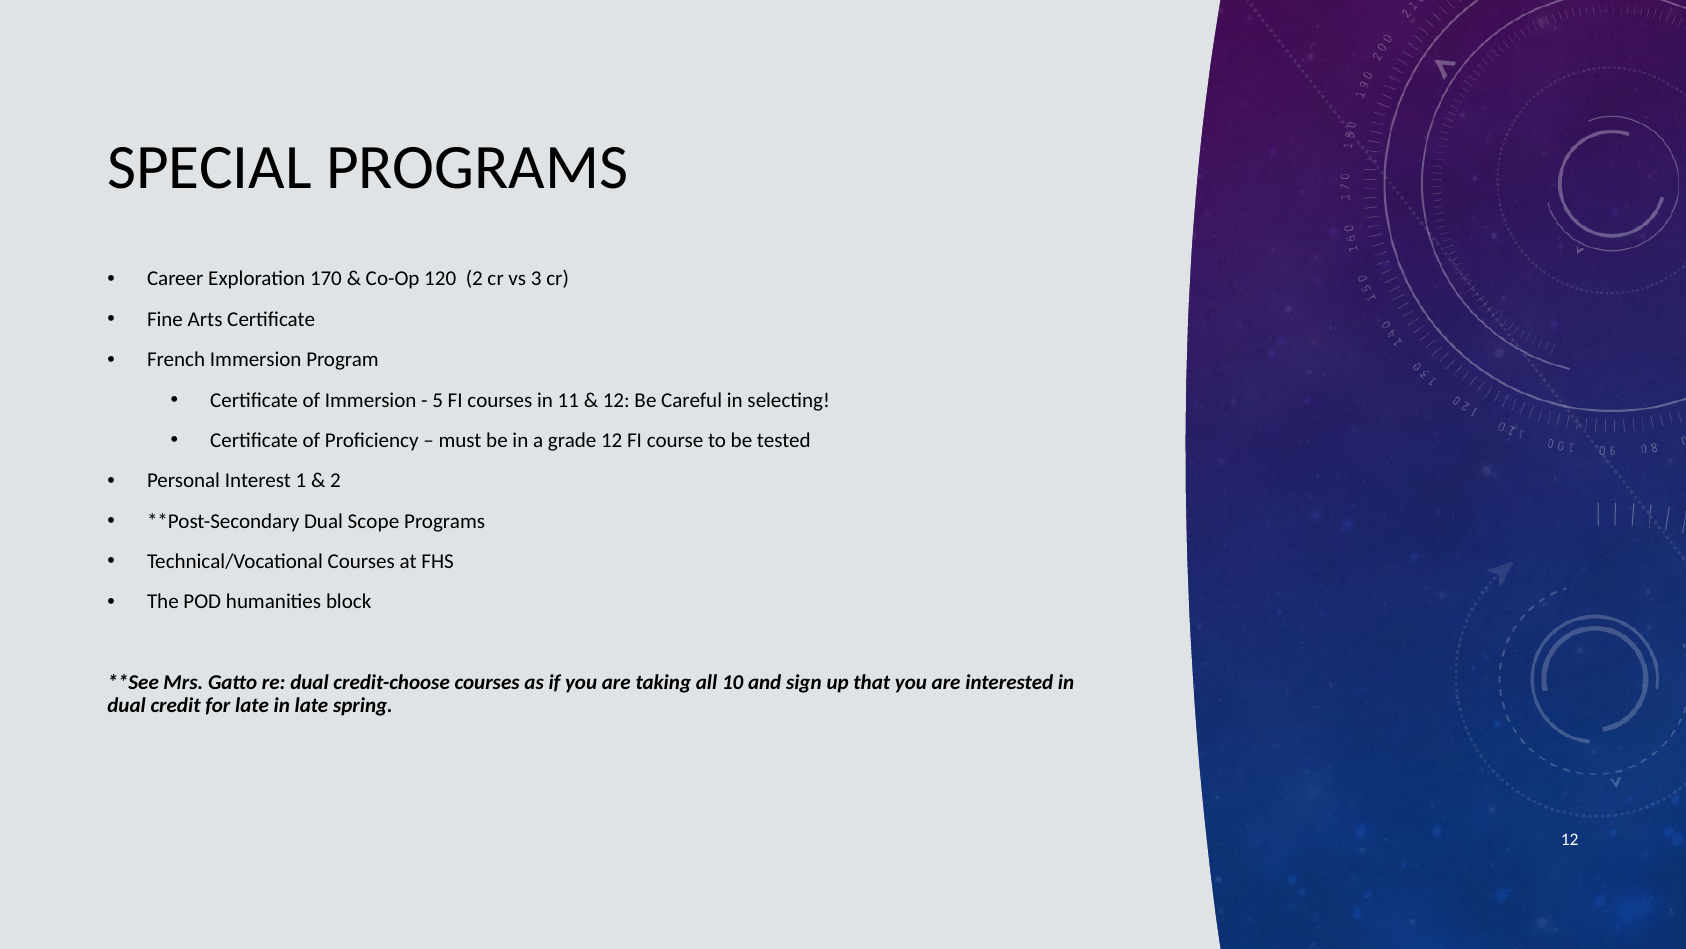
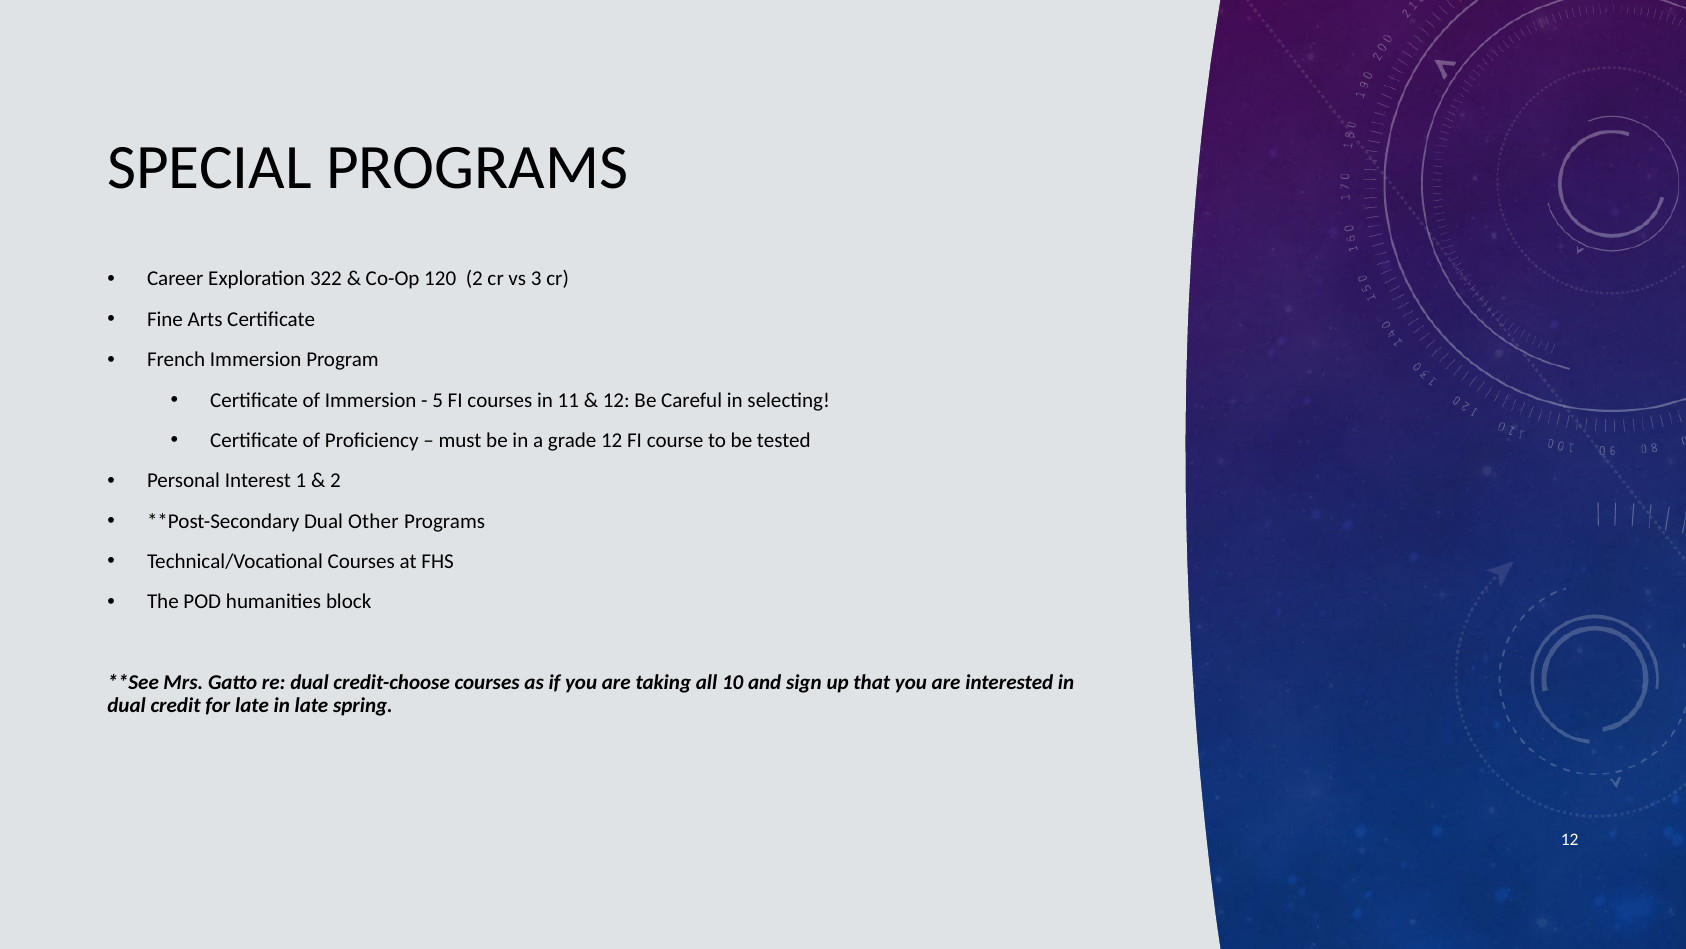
170: 170 -> 322 (326, 279)
Scope: Scope -> Other (373, 521)
